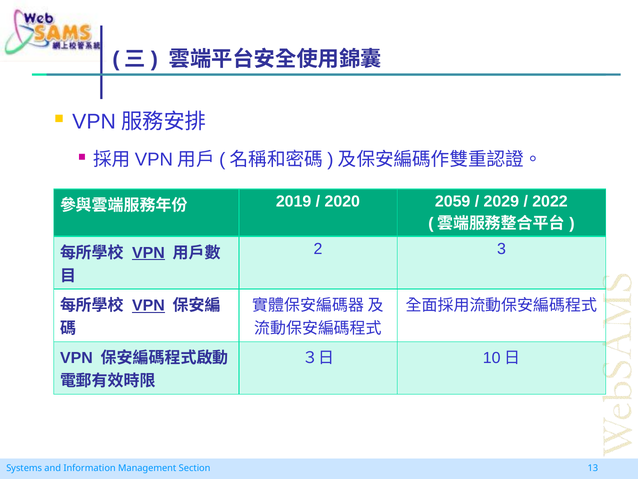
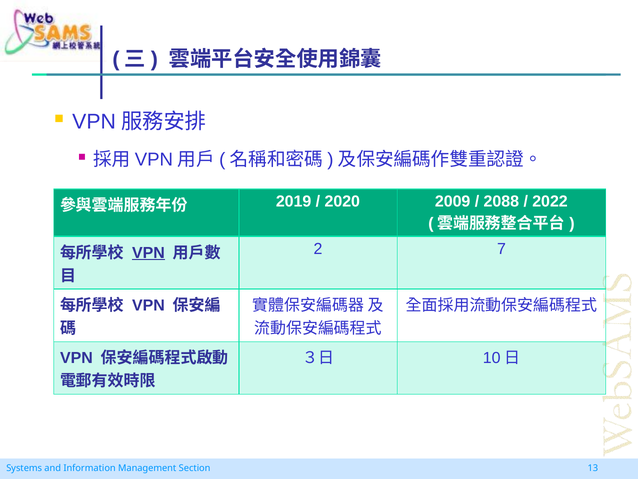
2059: 2059 -> 2009 (453, 201)
2029: 2029 -> 2088 (501, 201)
3: 3 -> 7 (501, 249)
VPN underline: present -> none (148, 305)
